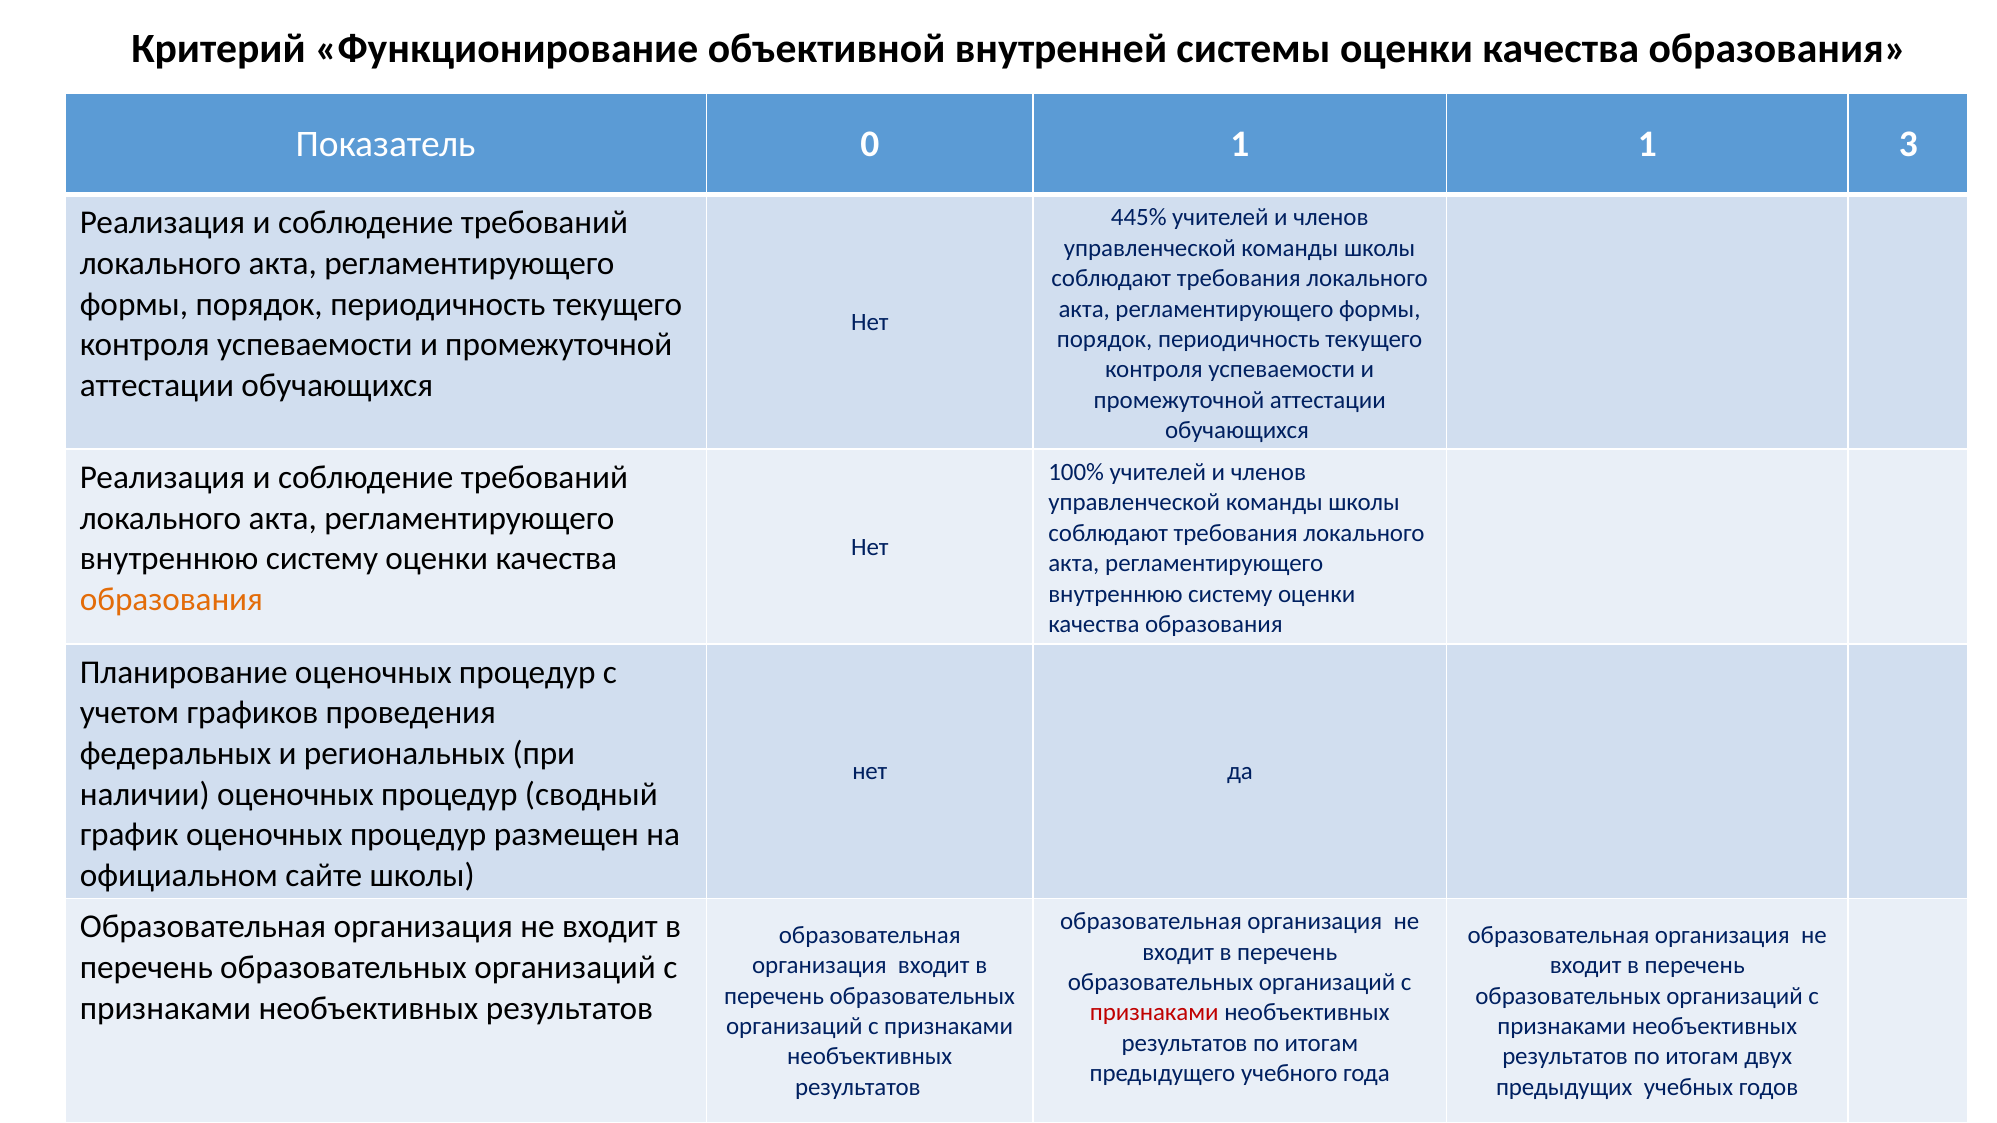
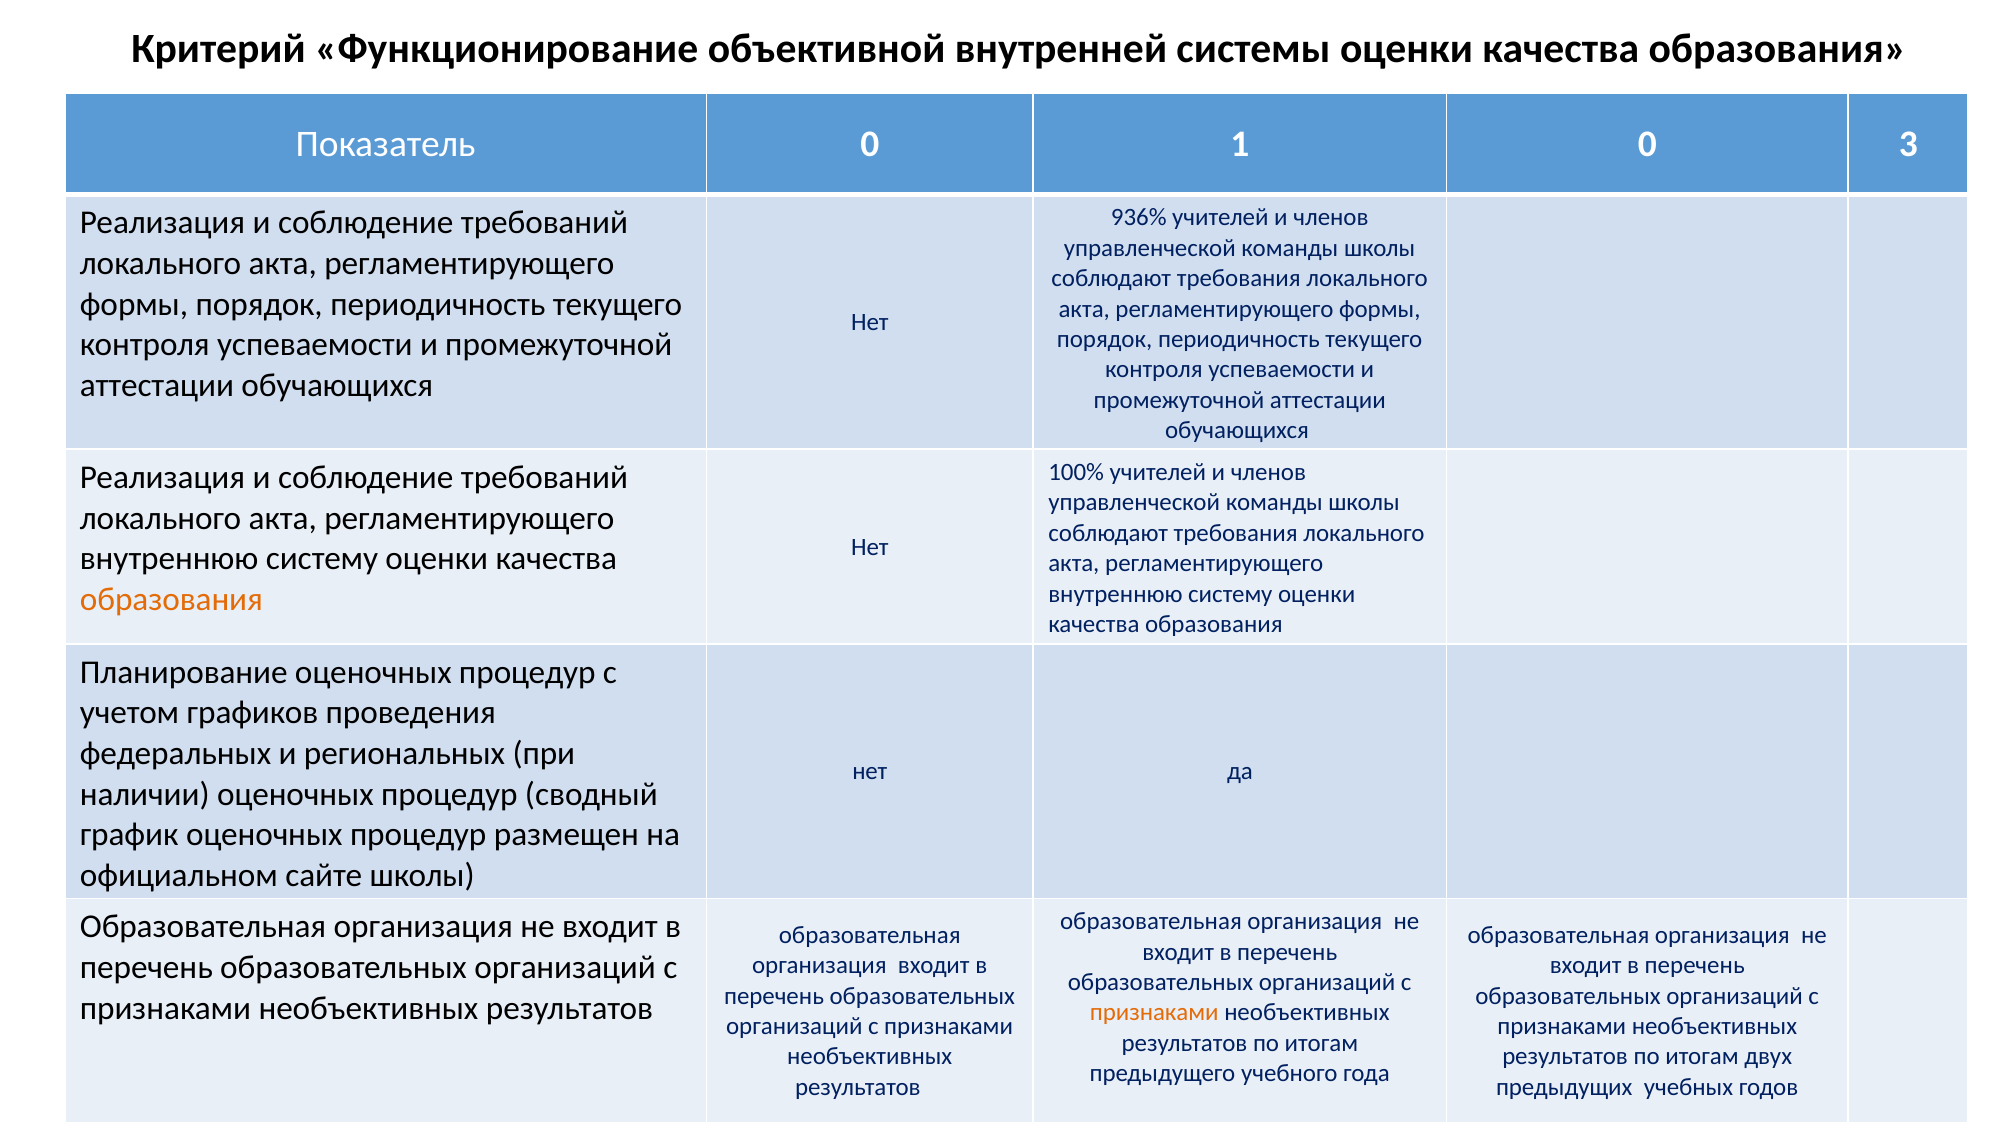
1 1: 1 -> 0 (1647, 144)
445%: 445% -> 936% (1139, 218)
признаками colour: red -> orange (1154, 1013)
